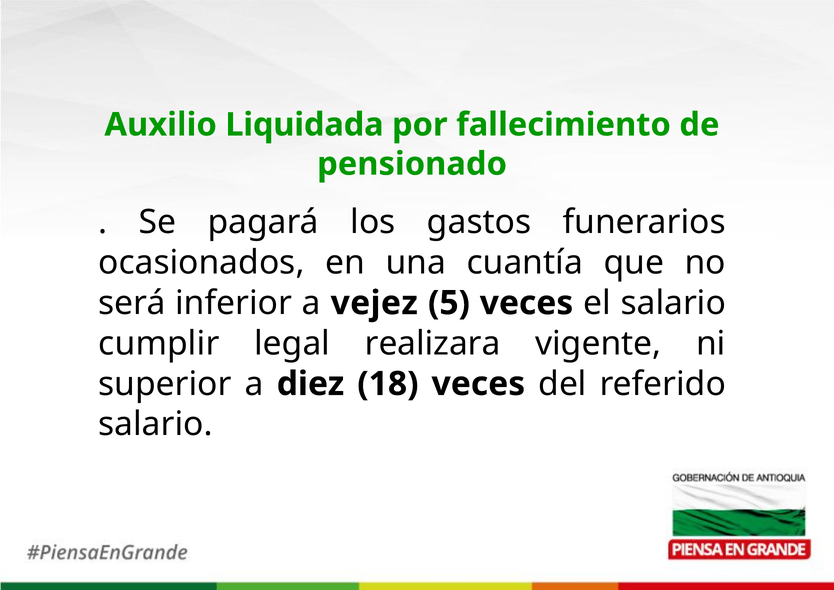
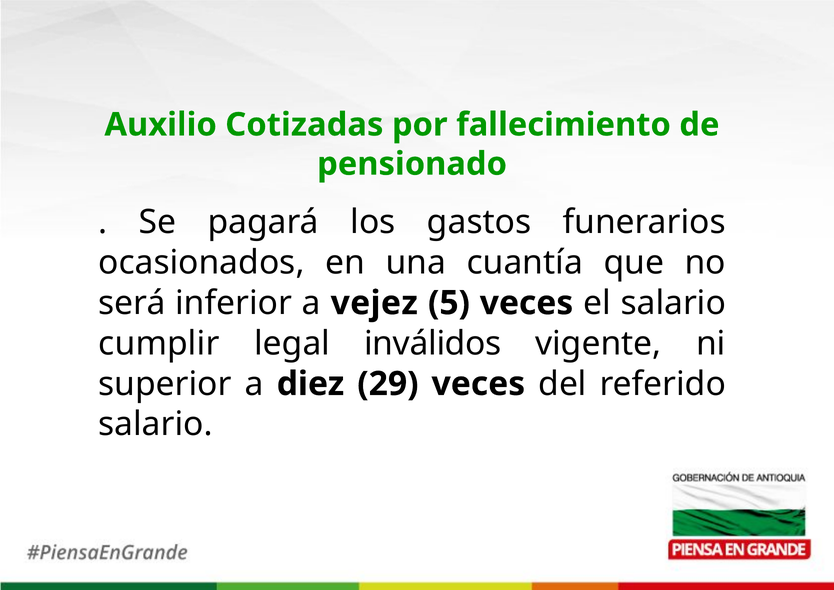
Liquidada: Liquidada -> Cotizadas (304, 125)
realizara: realizara -> inválidos (433, 343)
18: 18 -> 29 (388, 384)
